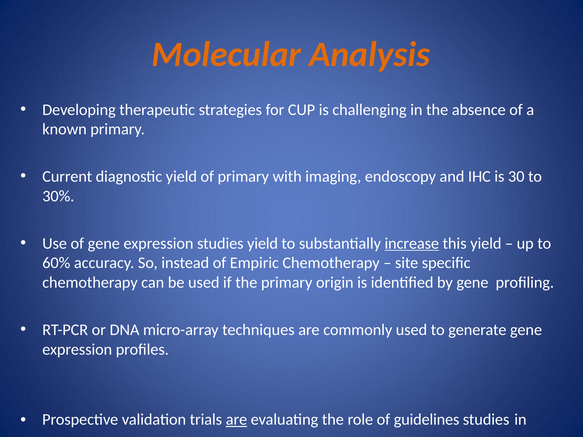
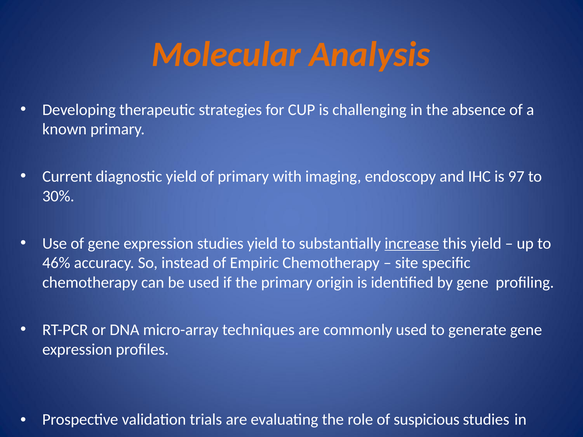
30: 30 -> 97 (516, 177)
60%: 60% -> 46% (56, 263)
are underline: present -> none (236, 420)
guidelines: guidelines -> suspicious (427, 420)
